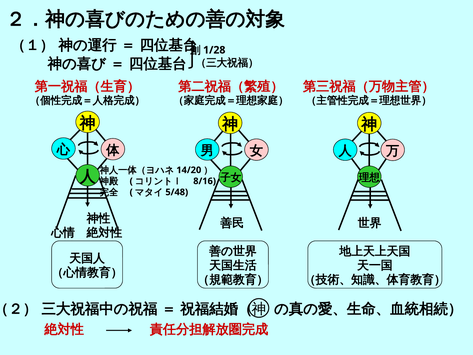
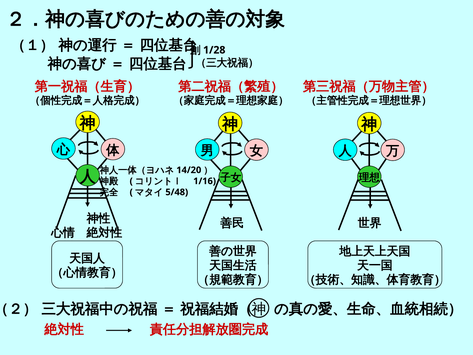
8/16: 8/16 -> 1/16 (205, 181)
